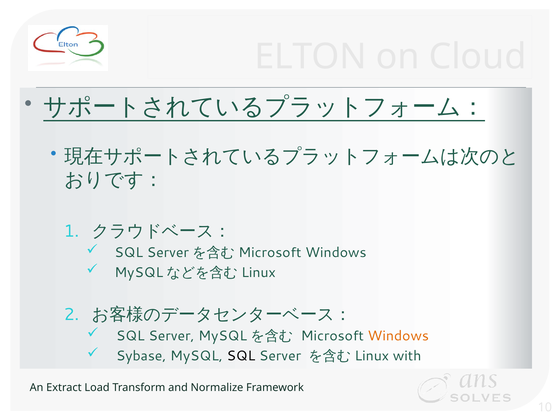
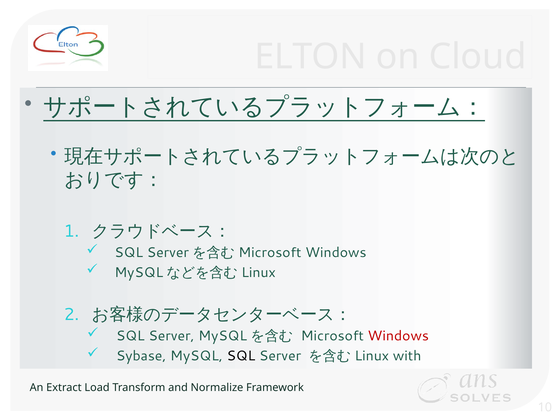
Windows colour: orange -> red (398, 336)
